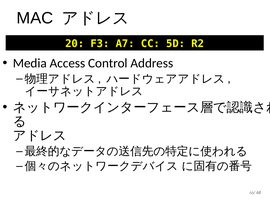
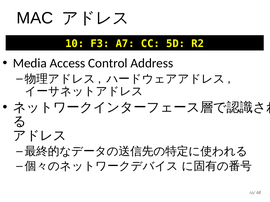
20: 20 -> 10 (75, 44)
